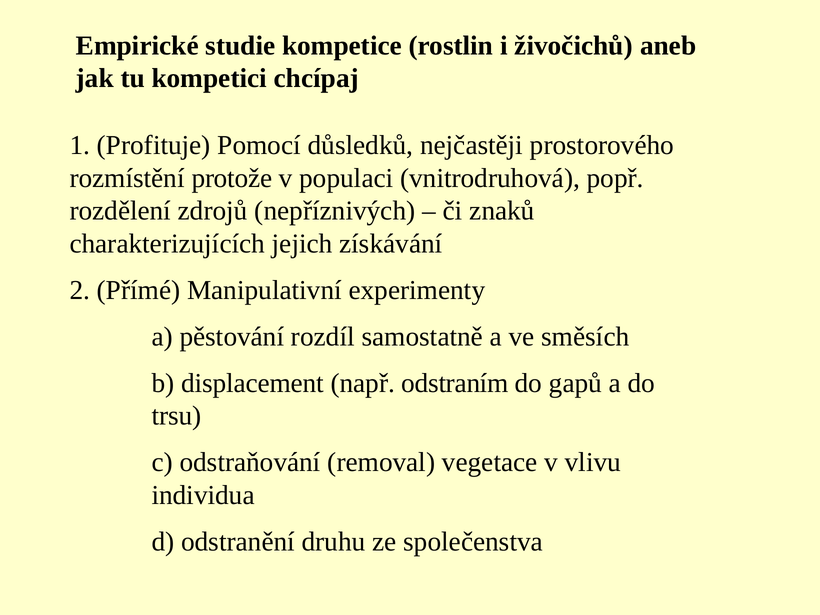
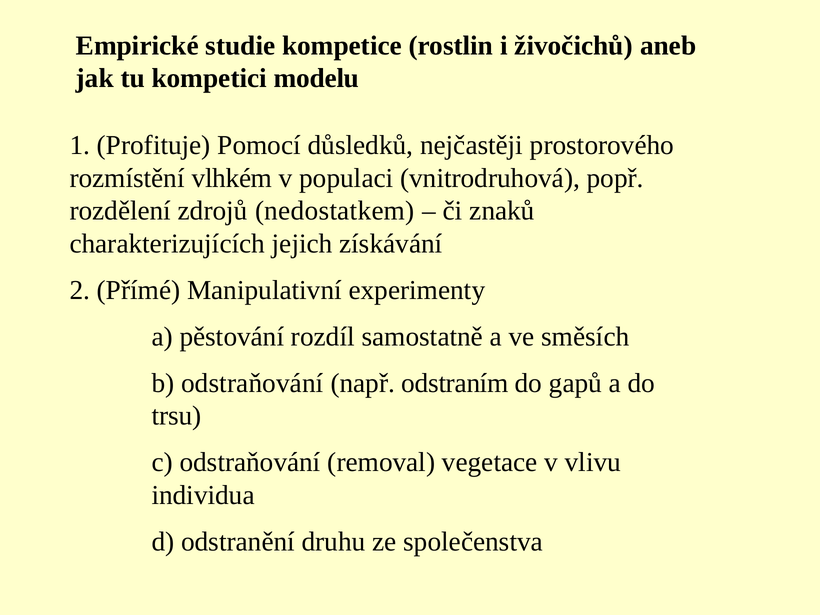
chcípaj: chcípaj -> modelu (316, 78)
protože: protože -> vlhkém (232, 178)
nepříznivých: nepříznivých -> nedostatkem (335, 211)
b displacement: displacement -> odstraňování (252, 383)
